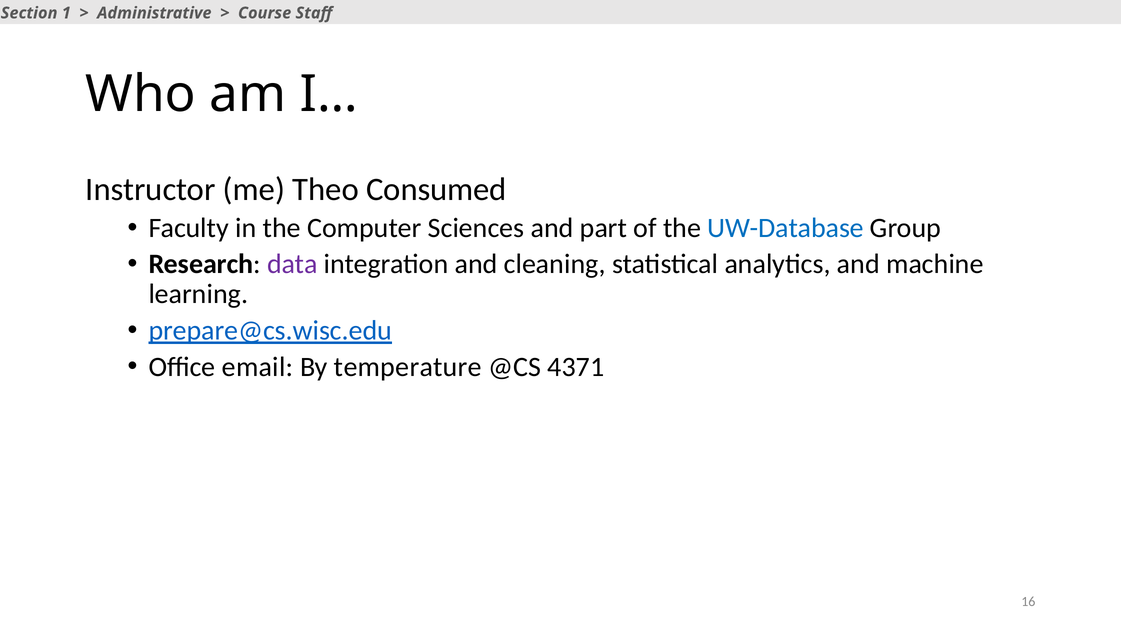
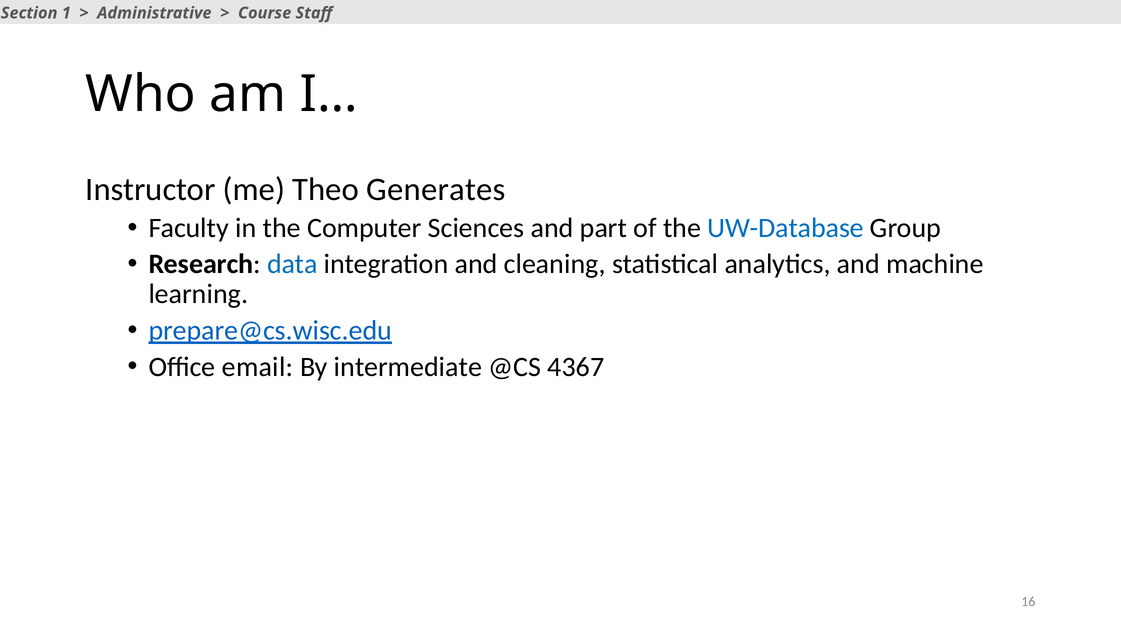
Consumed: Consumed -> Generates (436, 189)
data colour: purple -> blue (292, 264)
temperature: temperature -> intermediate (408, 367)
4371: 4371 -> 4367 (576, 367)
